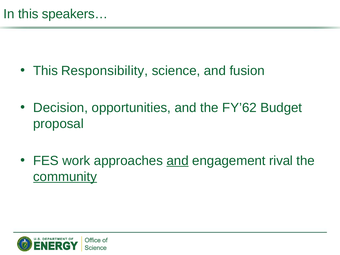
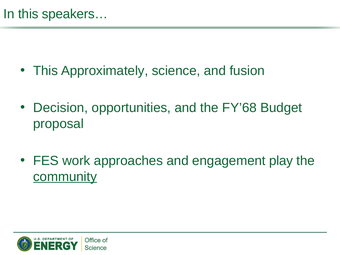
Responsibility: Responsibility -> Approximately (105, 71)
FY’62: FY’62 -> FY’68 (239, 108)
and underline: present -> none (178, 161)
rival: rival -> play (281, 161)
